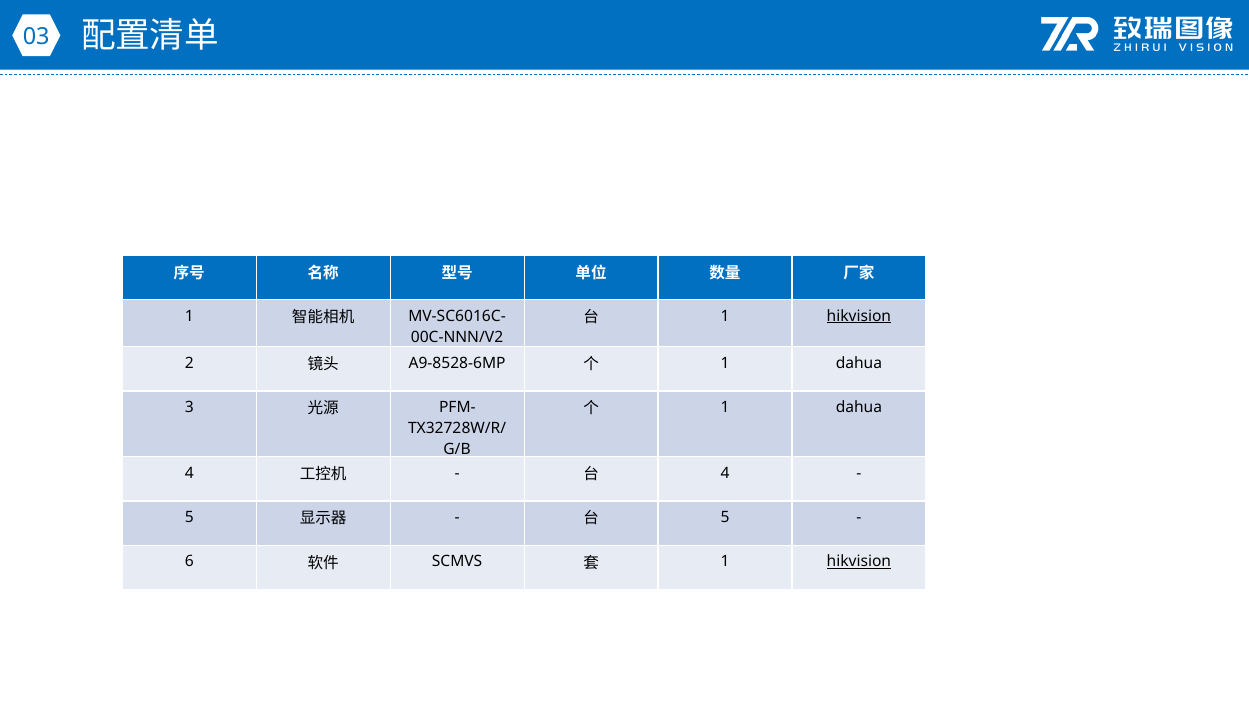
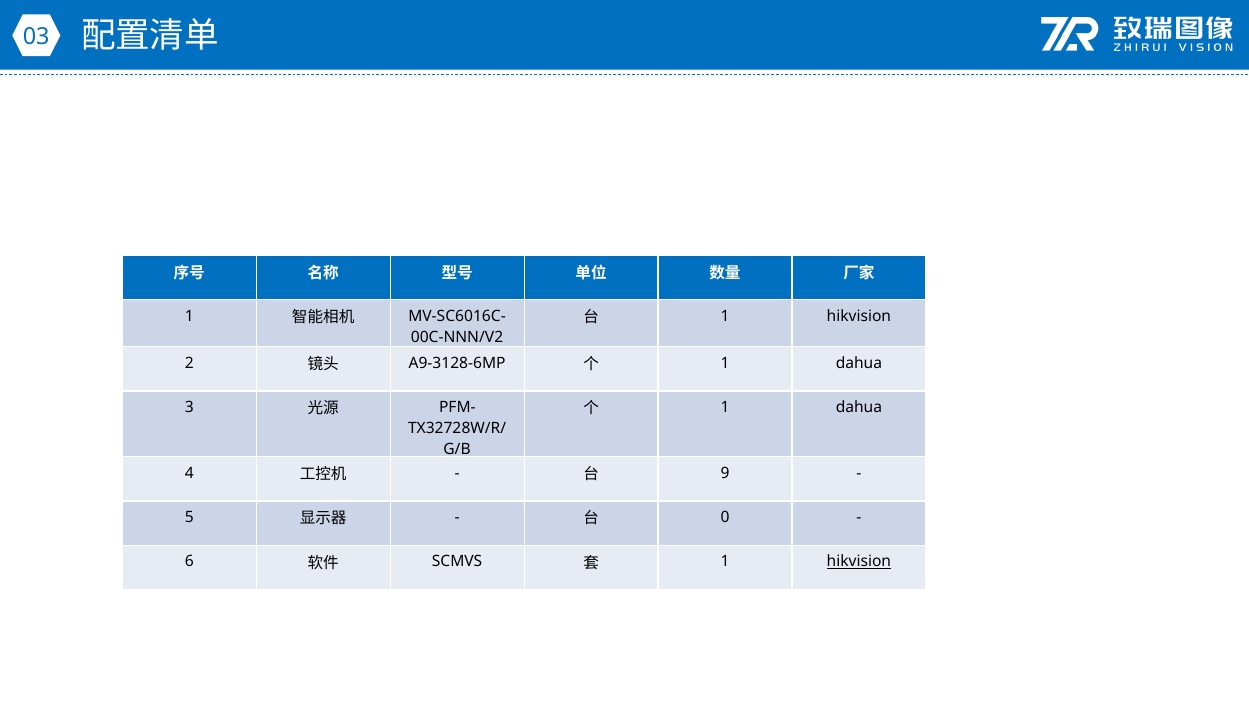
hikvision underline: present -> none (859, 316)
A9-8528-6MP: A9-8528-6MP -> A9-3128-6MP (457, 363)
4: 4 -> 9 (725, 473)
5: 5 -> 0 (725, 517)
